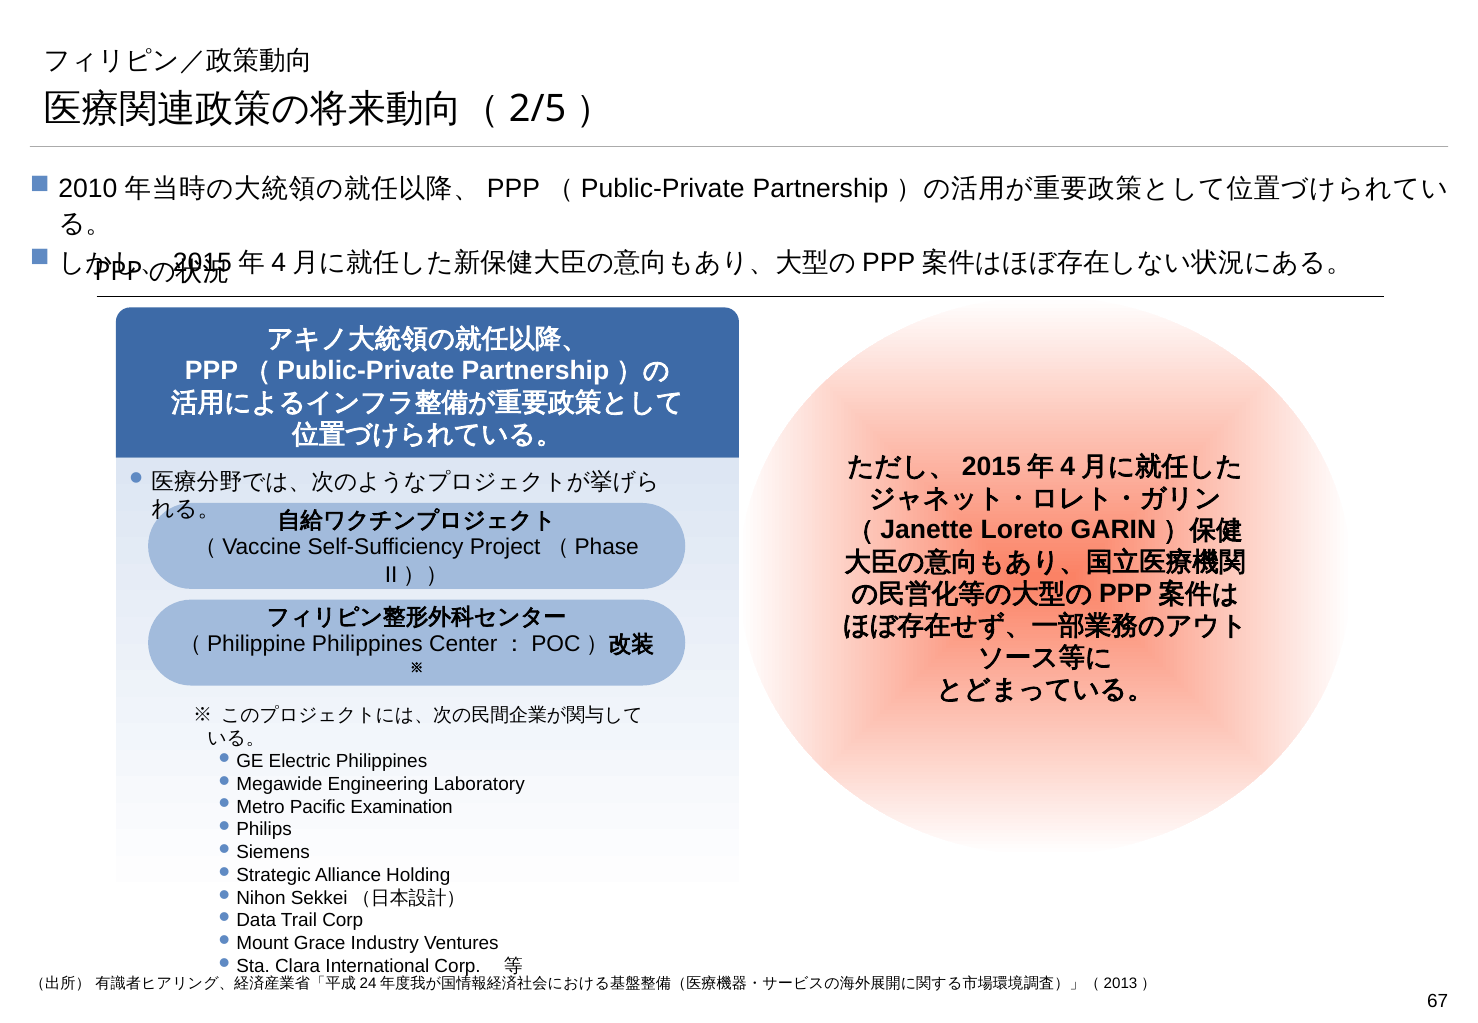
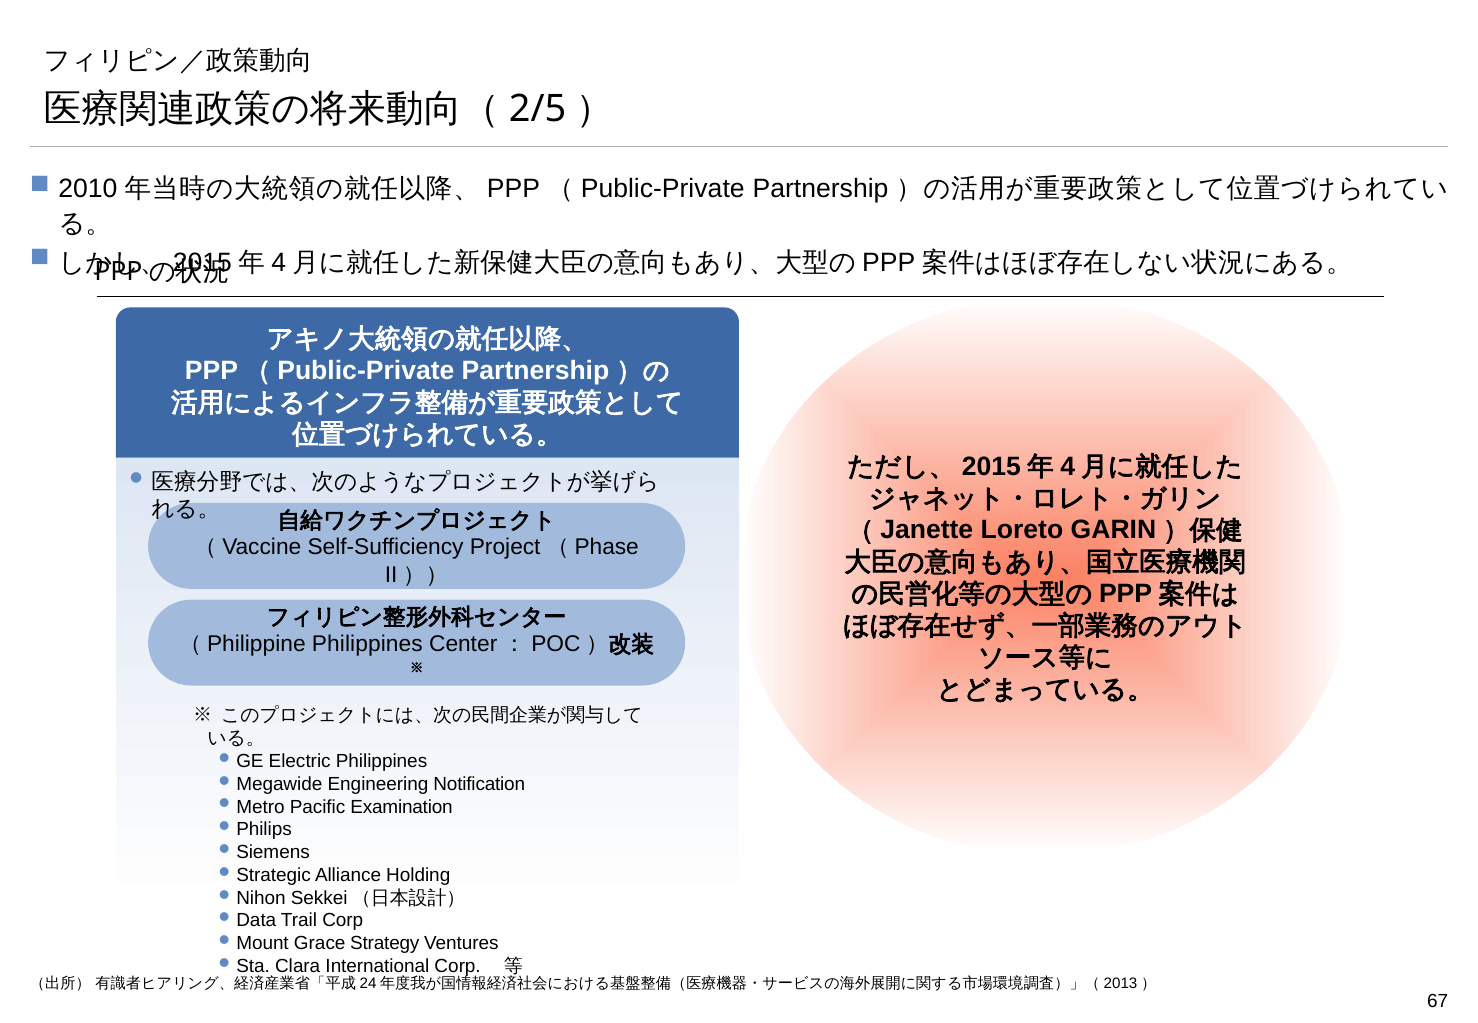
Laboratory: Laboratory -> Notification (479, 784)
Industry: Industry -> Strategy (385, 944)
